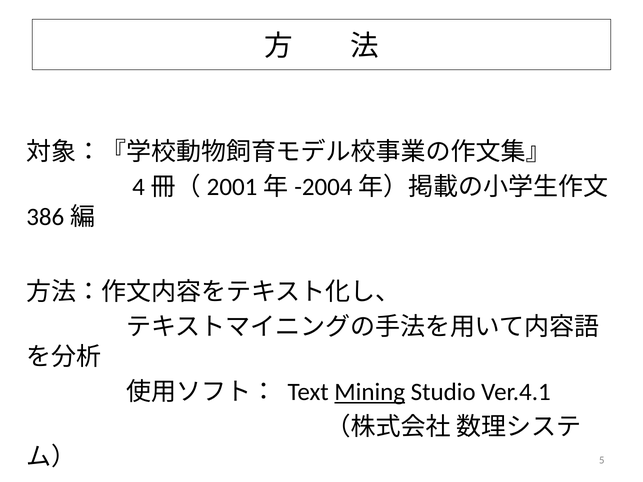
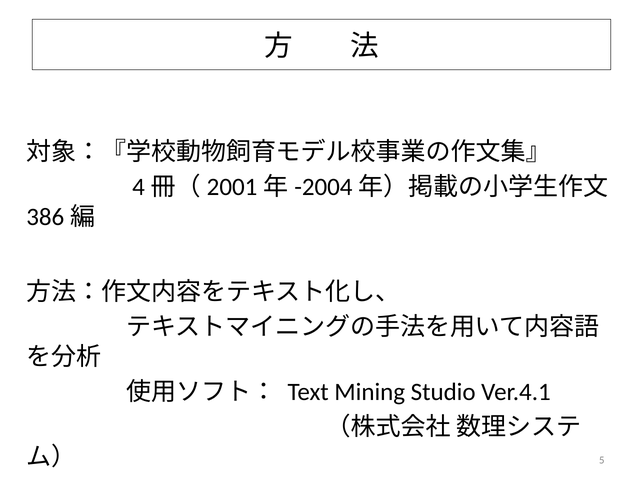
Mining underline: present -> none (370, 392)
